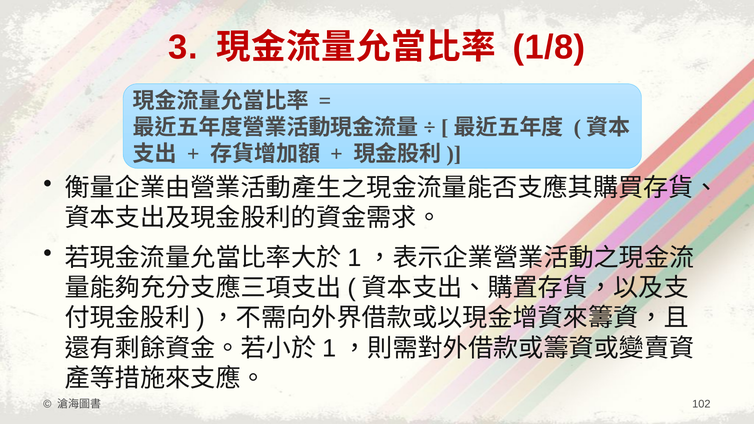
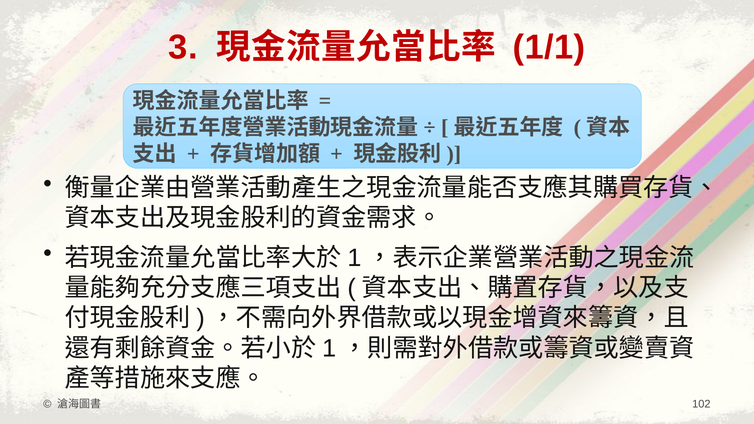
1/8: 1/8 -> 1/1 (549, 47)
